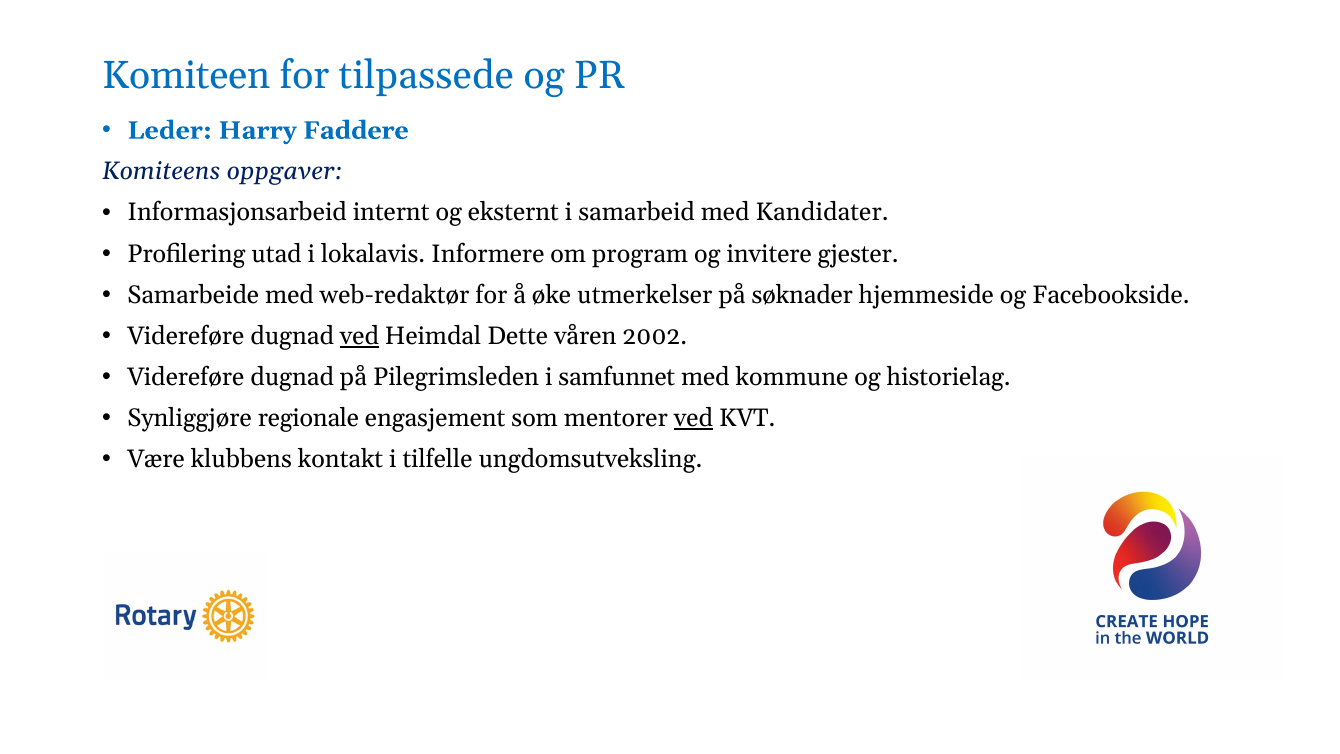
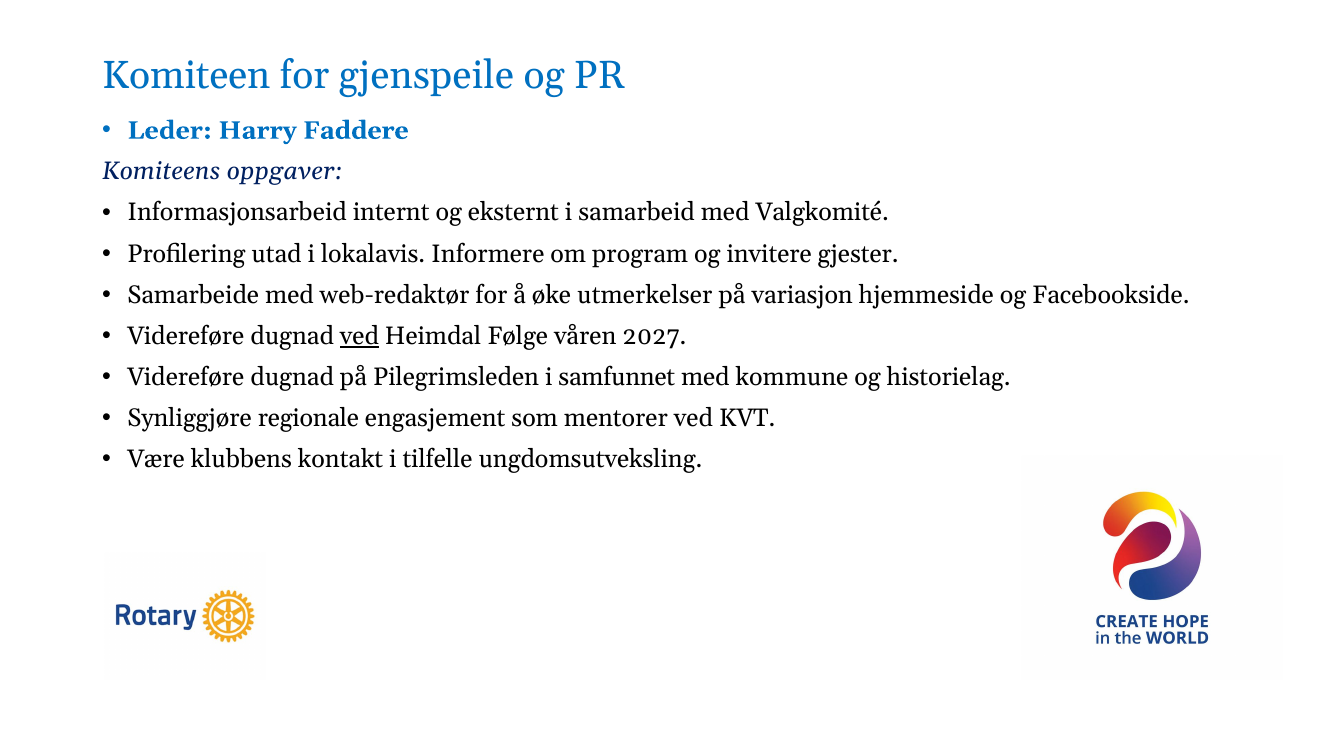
tilpassede: tilpassede -> gjenspeile (426, 76)
Kandidater: Kandidater -> Valgkomité (822, 213)
søknader: søknader -> variasjon (802, 295)
Dette: Dette -> Følge (518, 336)
2002: 2002 -> 2027 (654, 336)
ved underline: present -> none (693, 418)
